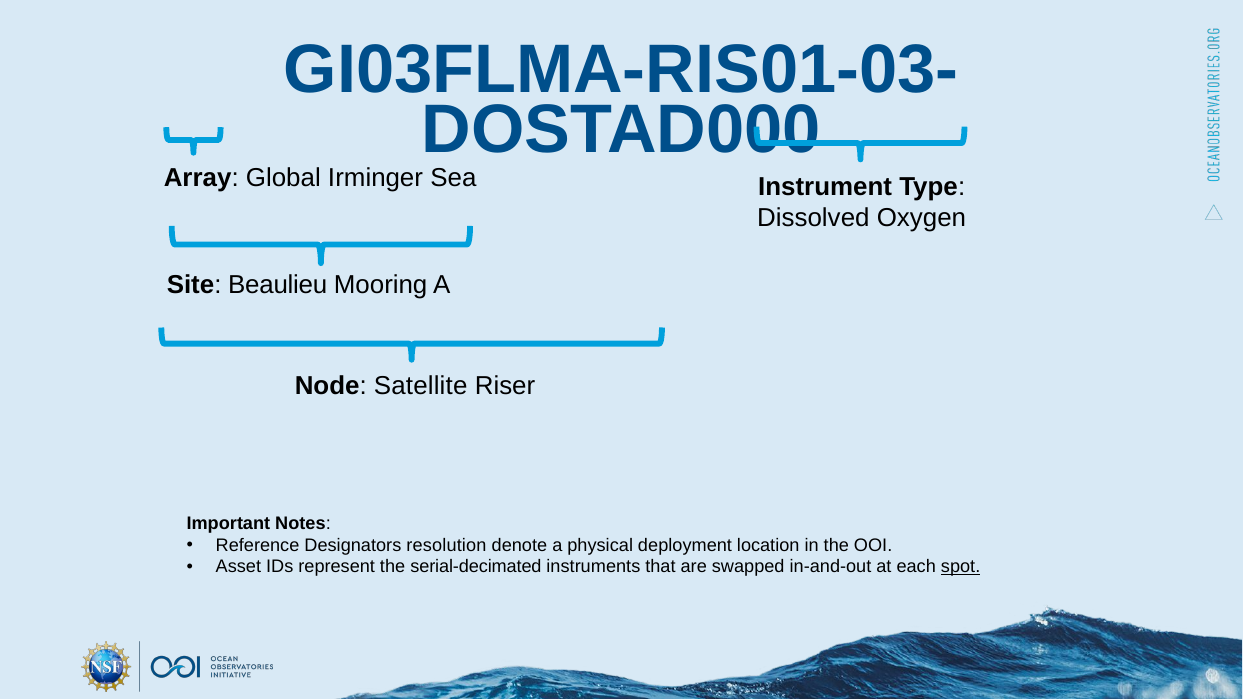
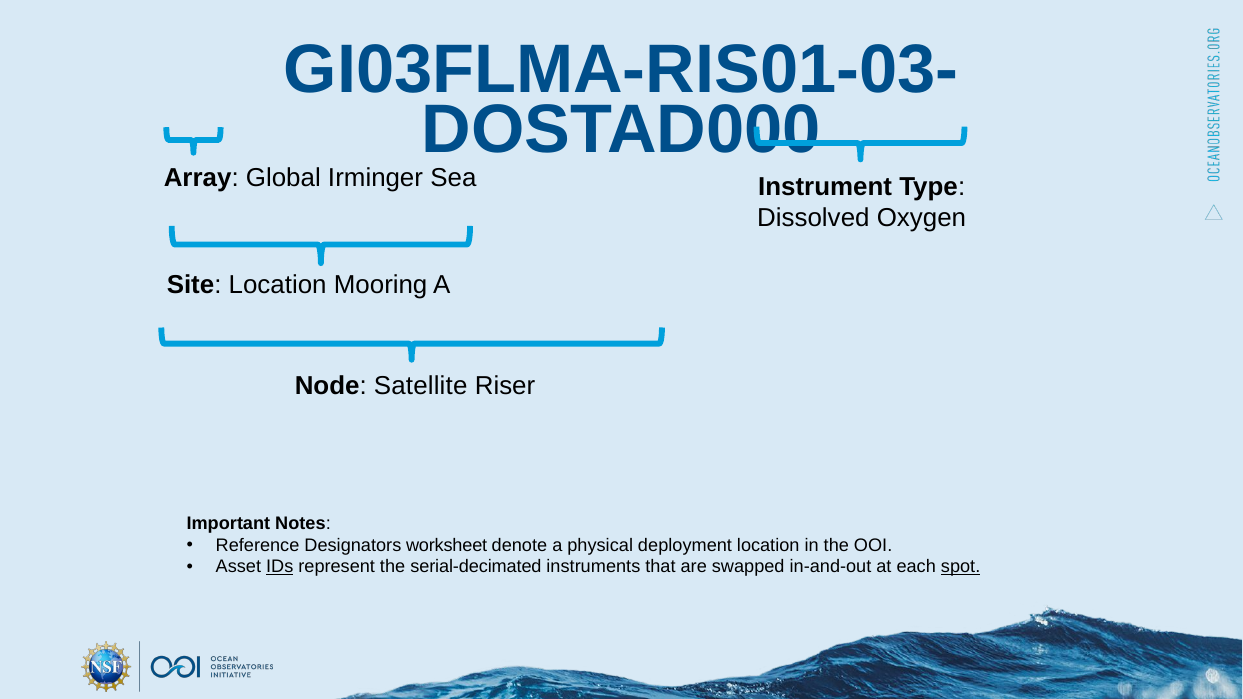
Site Beaulieu: Beaulieu -> Location (278, 285)
resolution: resolution -> worksheet (447, 545)
IDs underline: none -> present (280, 567)
